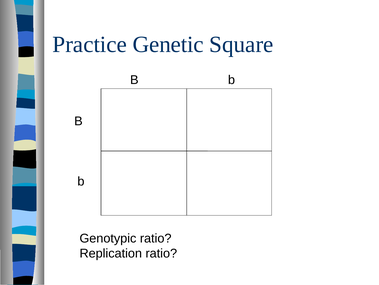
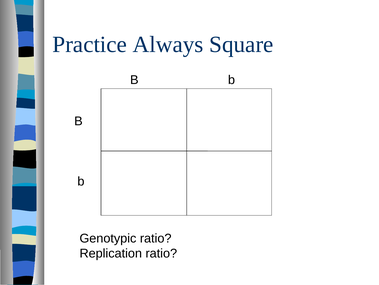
Genetic: Genetic -> Always (168, 44)
